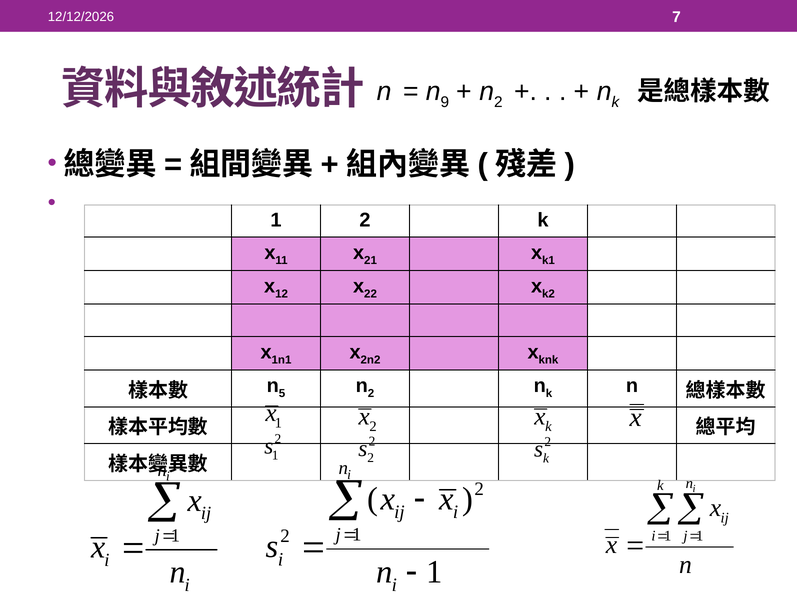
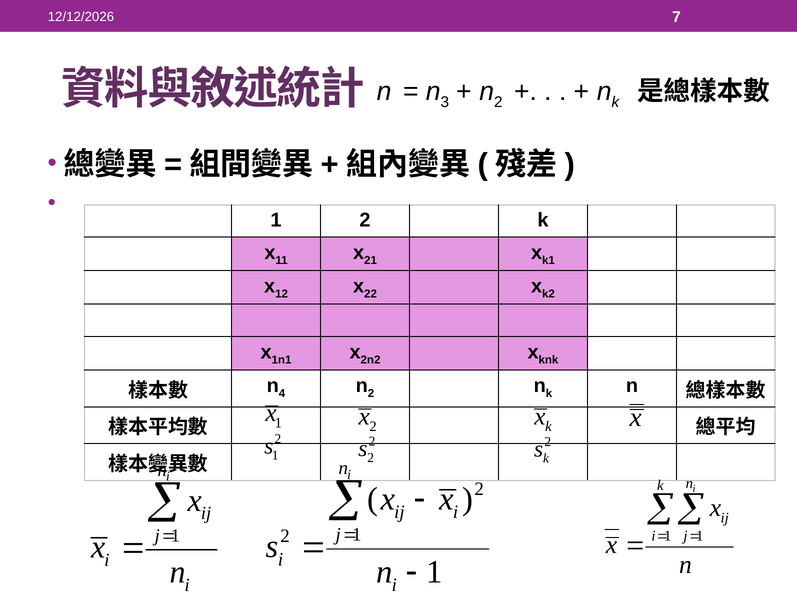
9: 9 -> 3 (445, 102)
5: 5 -> 4 (282, 393)
